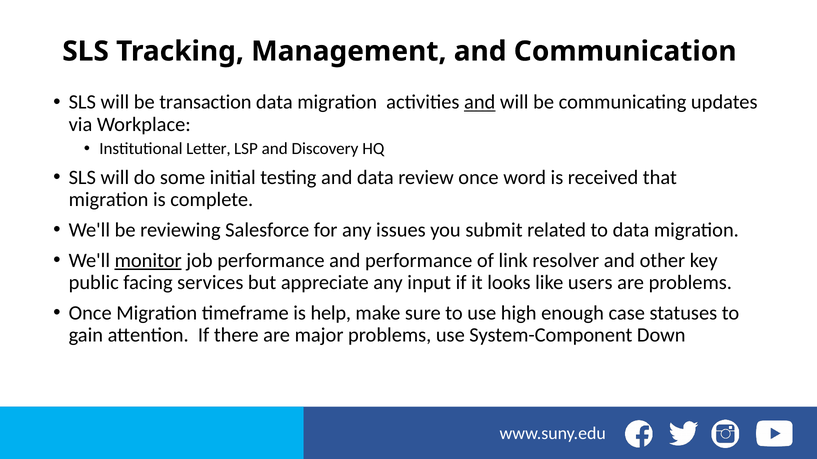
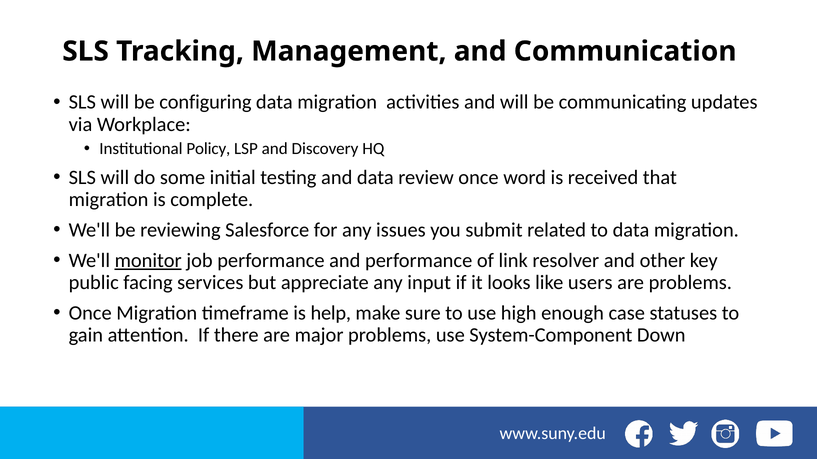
transaction: transaction -> configuring (205, 102)
and underline: present -> none (480, 102)
Letter: Letter -> Policy (208, 149)
